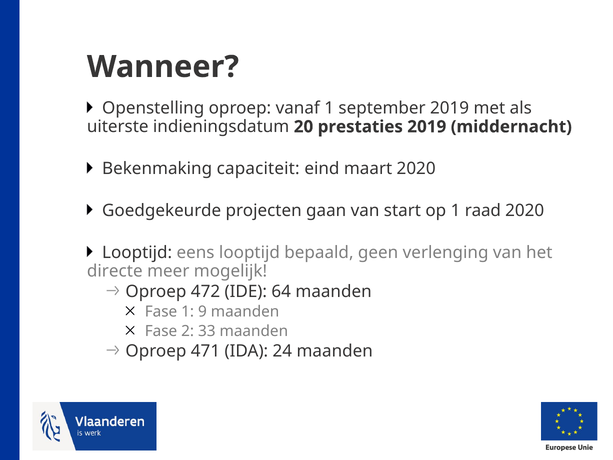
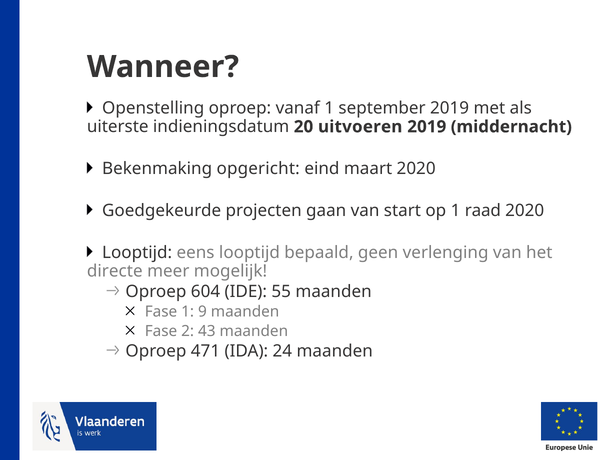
prestaties: prestaties -> uitvoeren (360, 127)
capaciteit: capaciteit -> opgericht (258, 169)
472: 472 -> 604 (205, 292)
64: 64 -> 55 (281, 292)
33: 33 -> 43 (207, 331)
